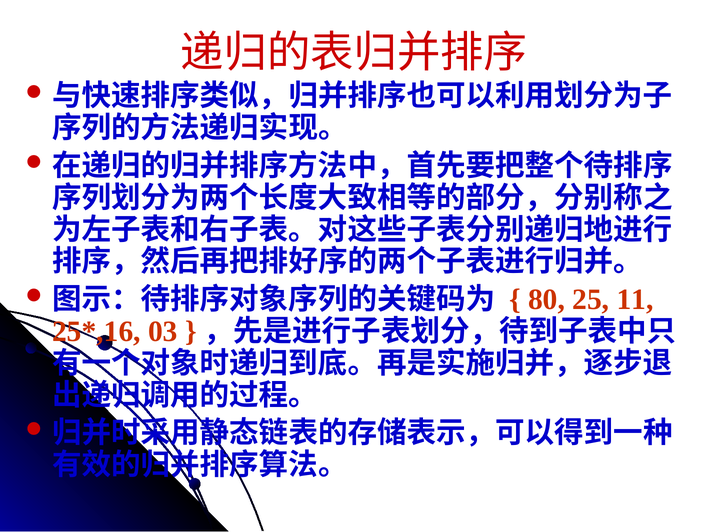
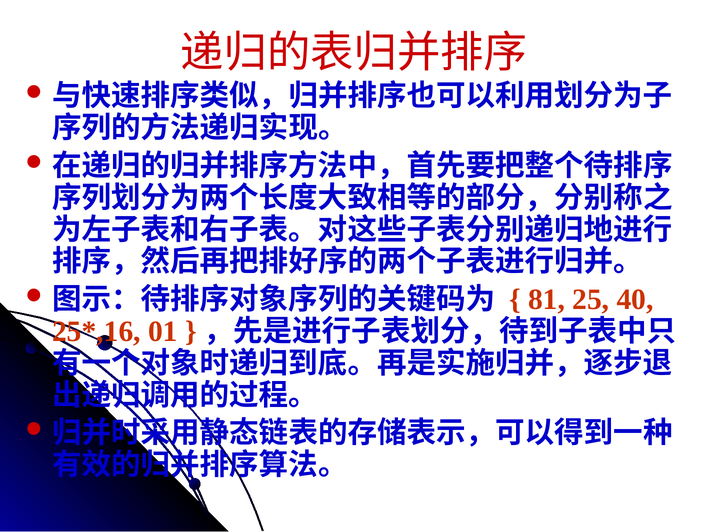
80: 80 -> 81 (546, 299)
11: 11 -> 40 (635, 299)
03: 03 -> 01 (163, 331)
